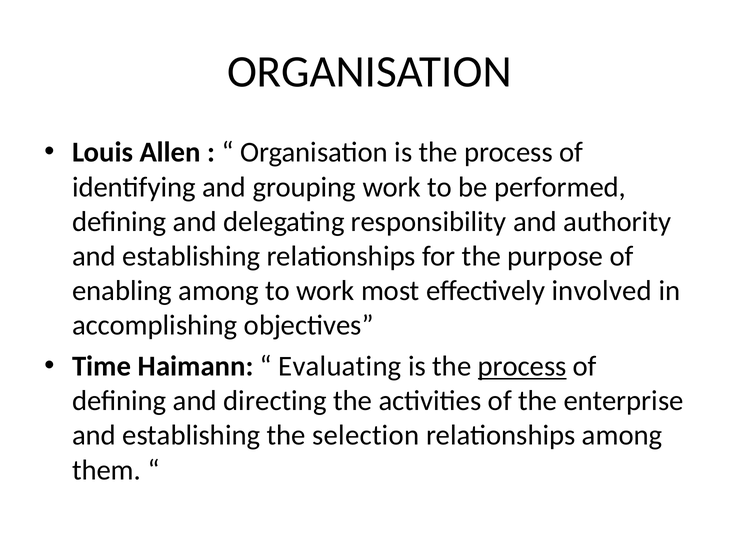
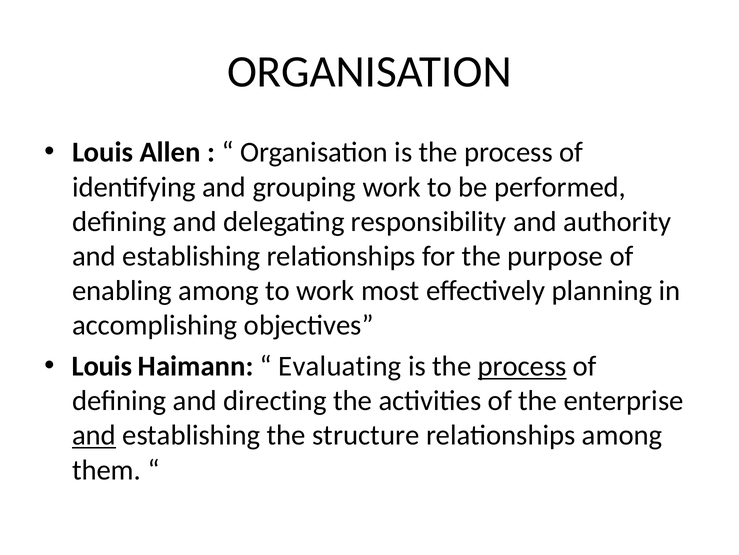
involved: involved -> planning (602, 290)
Time: Time -> Louis (102, 366)
and underline: none -> present (94, 435)
selection: selection -> structure (366, 435)
